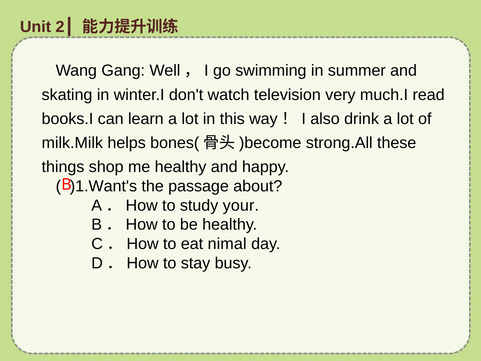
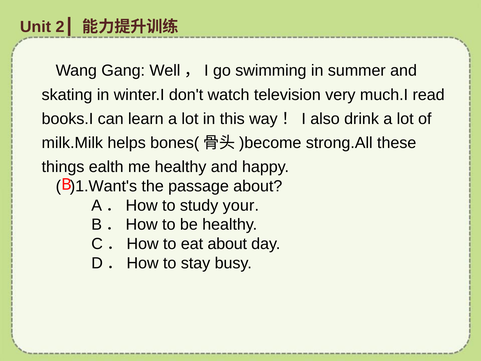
shop: shop -> ealth (106, 167)
eat nimal: nimal -> about (227, 244)
